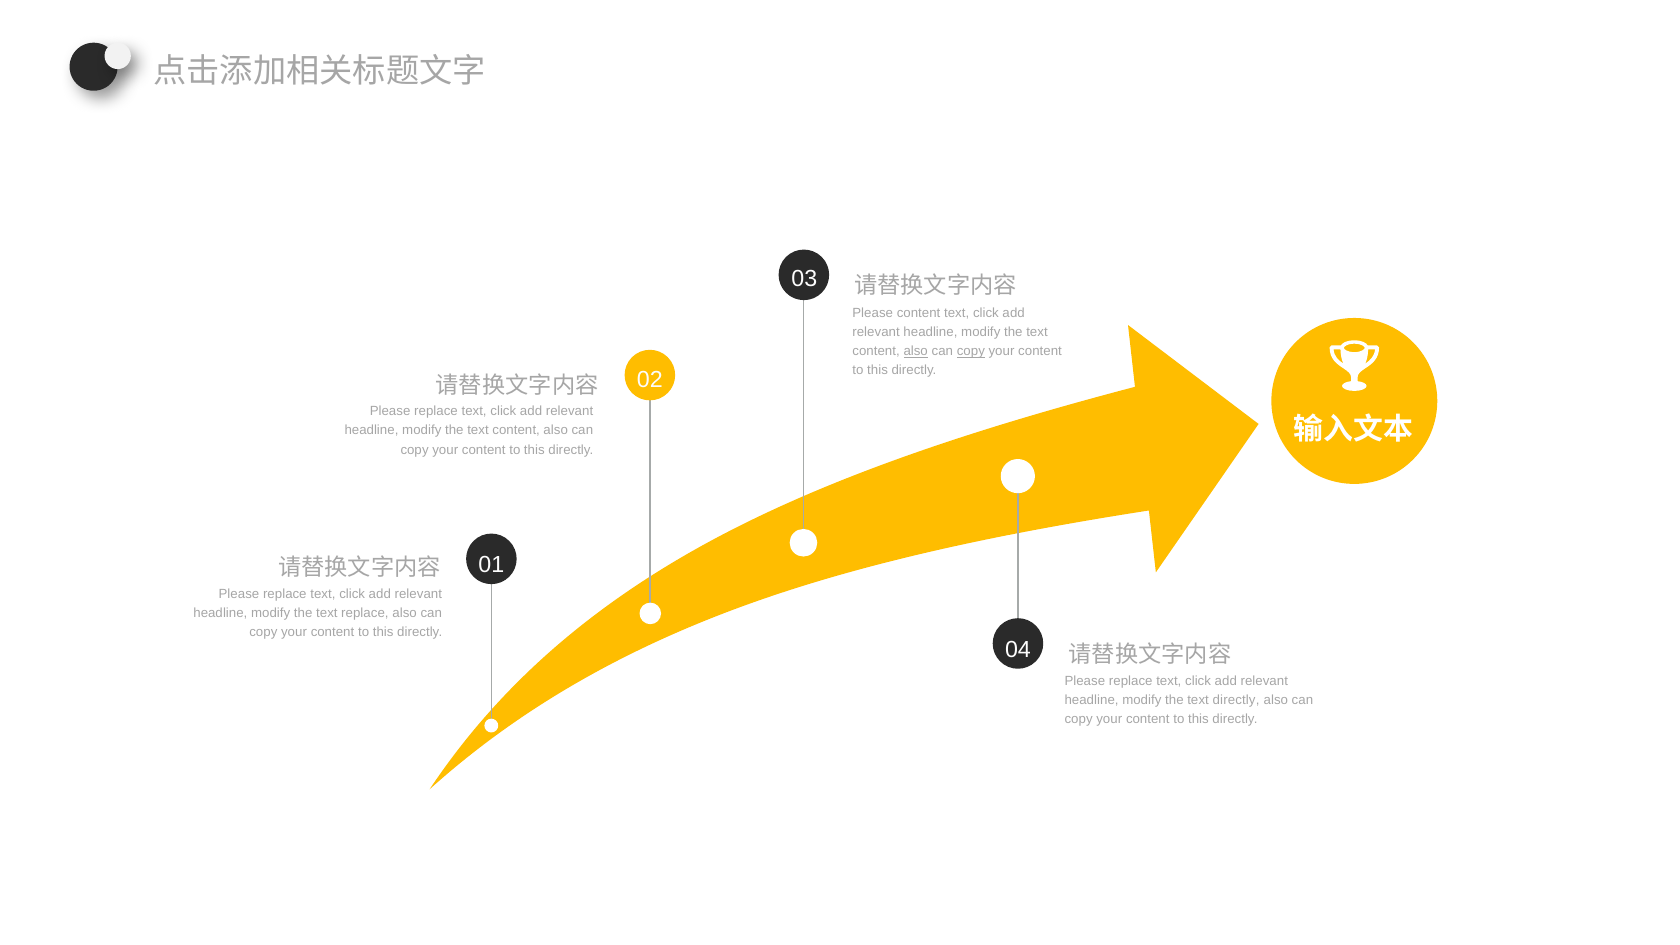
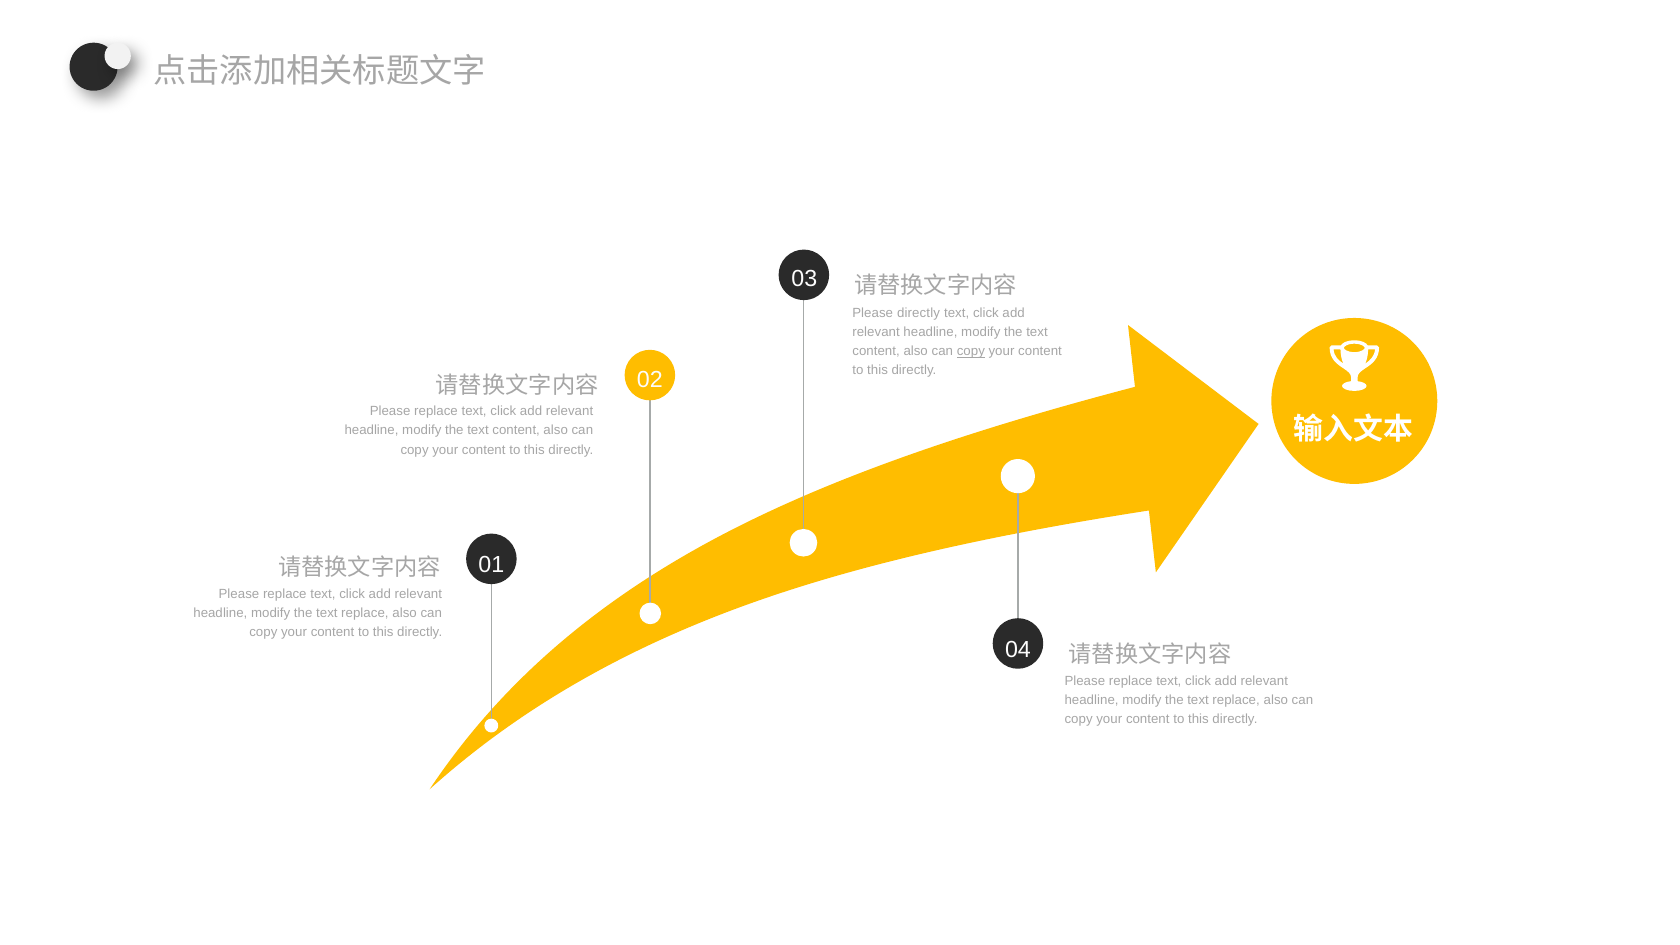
Please content: content -> directly (919, 313)
also underline: present -> none (916, 351)
directly: directly -> replace (1236, 700)
